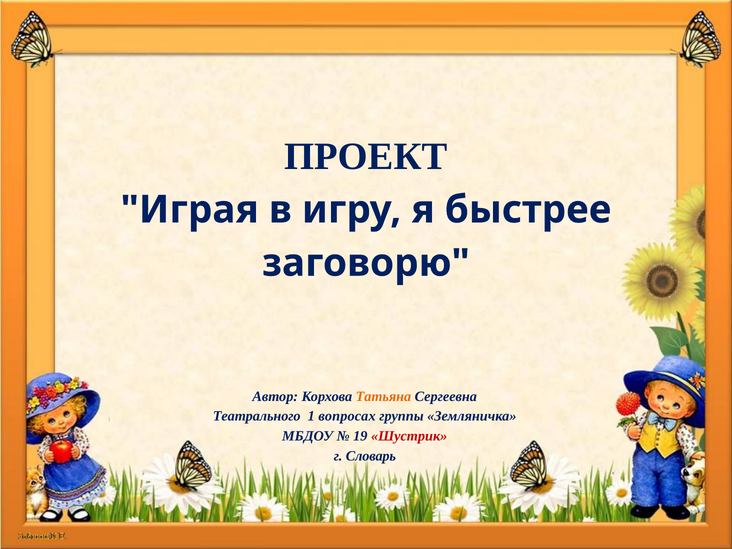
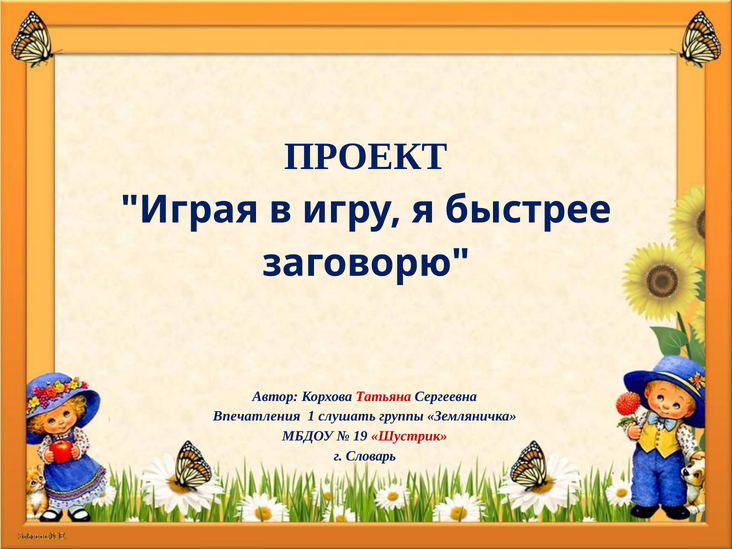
Татьяна colour: orange -> red (383, 396)
Театрального: Театрального -> Впечатления (257, 416)
вопросах: вопросах -> слушать (347, 416)
